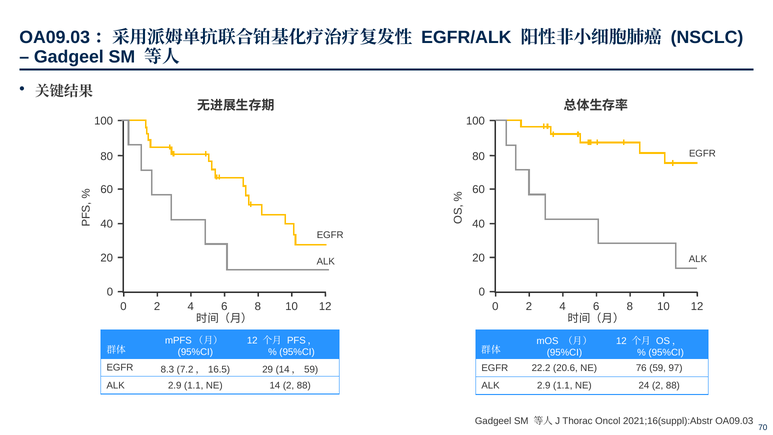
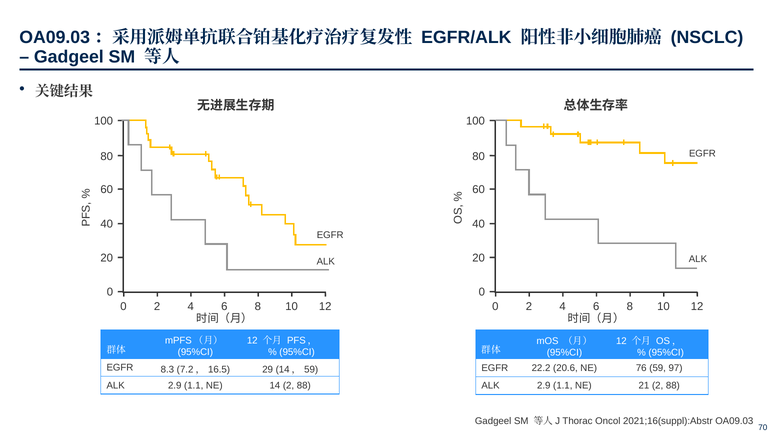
24: 24 -> 21 (644, 386)
